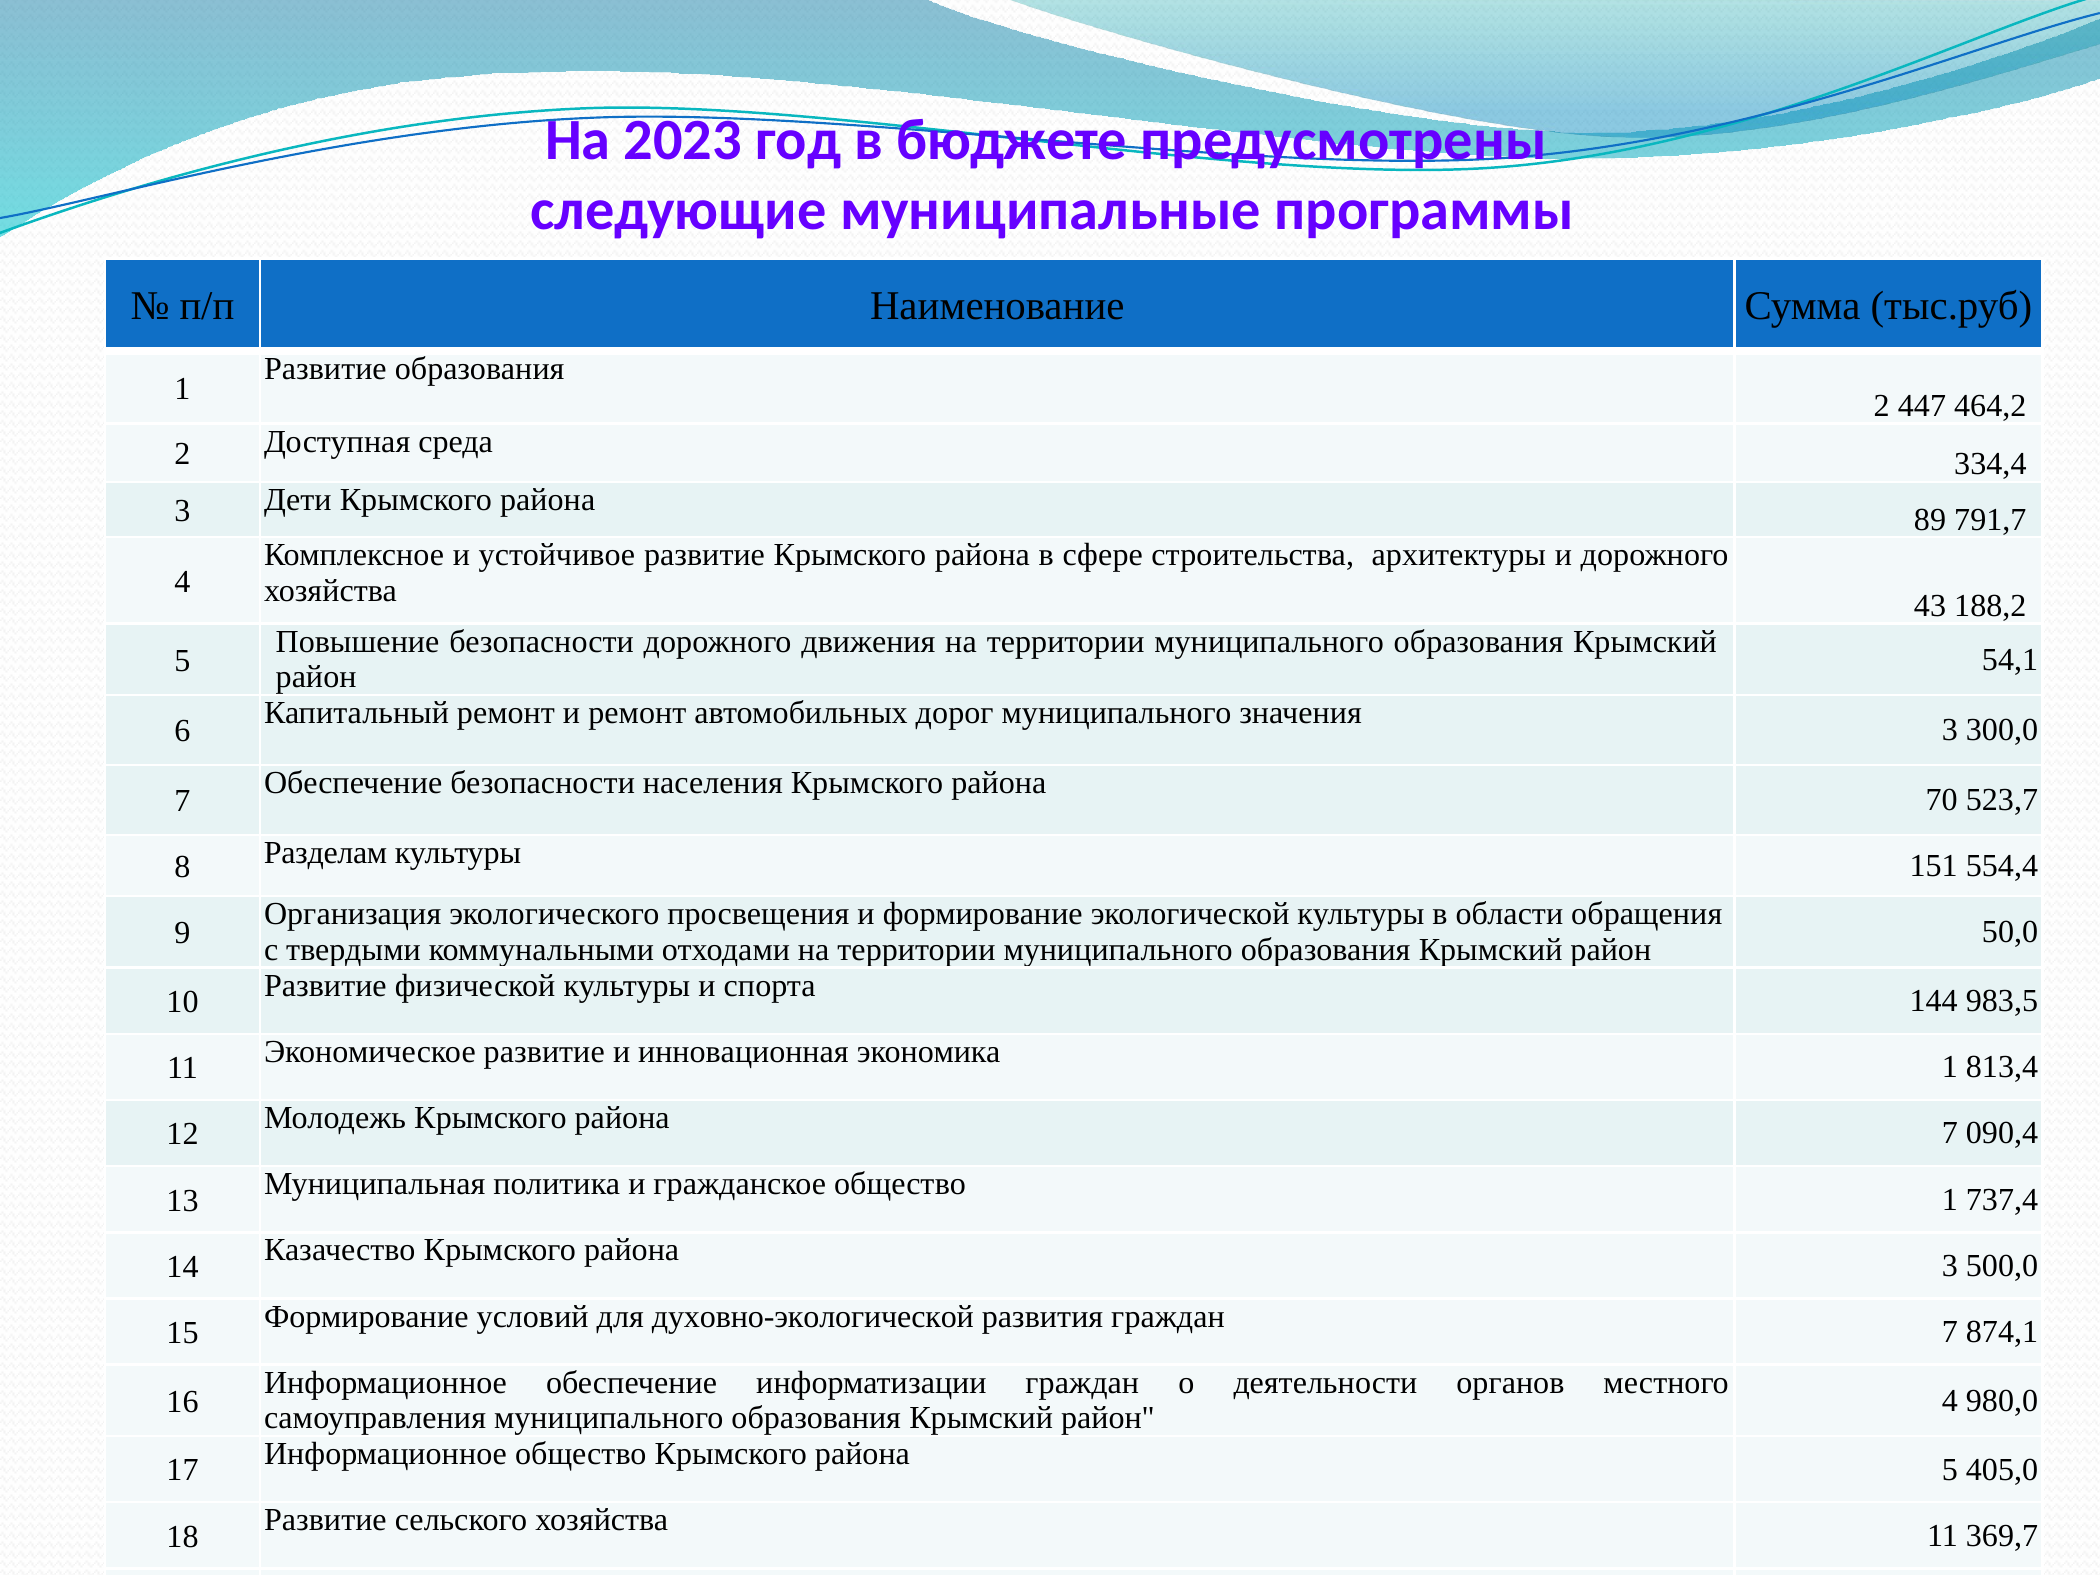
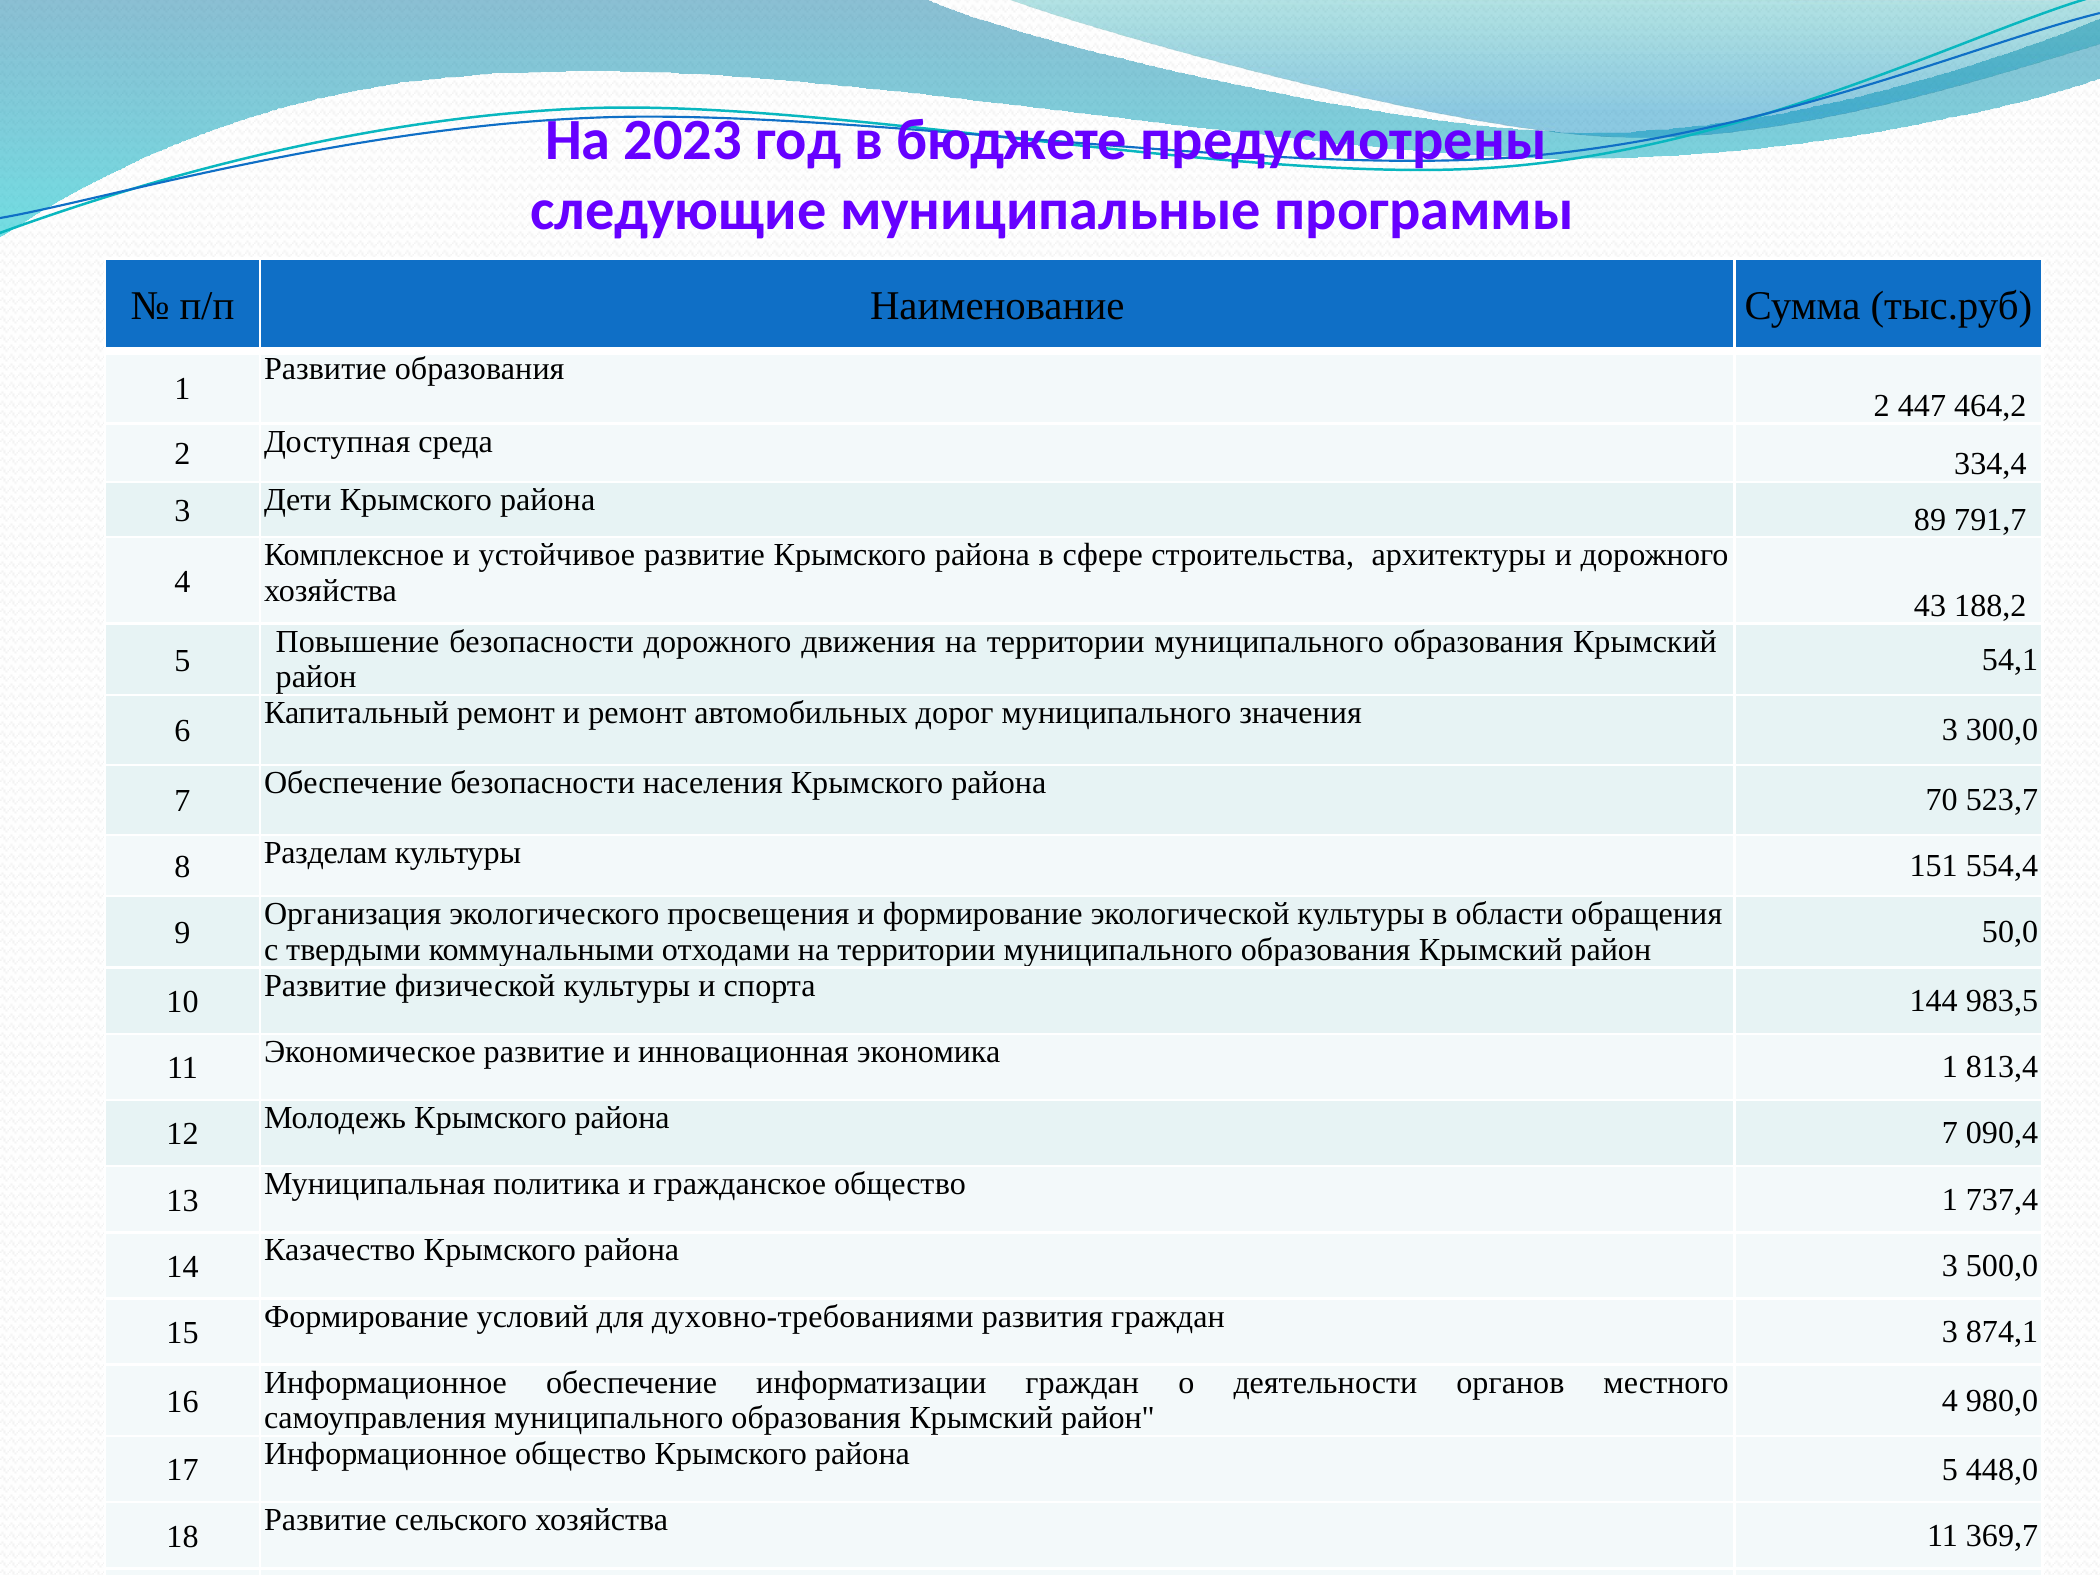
духовно-экологической: духовно-экологической -> духовно-требованиями (813, 1317)
граждан 7: 7 -> 3 (1950, 1332)
405,0: 405,0 -> 448,0 (2002, 1469)
